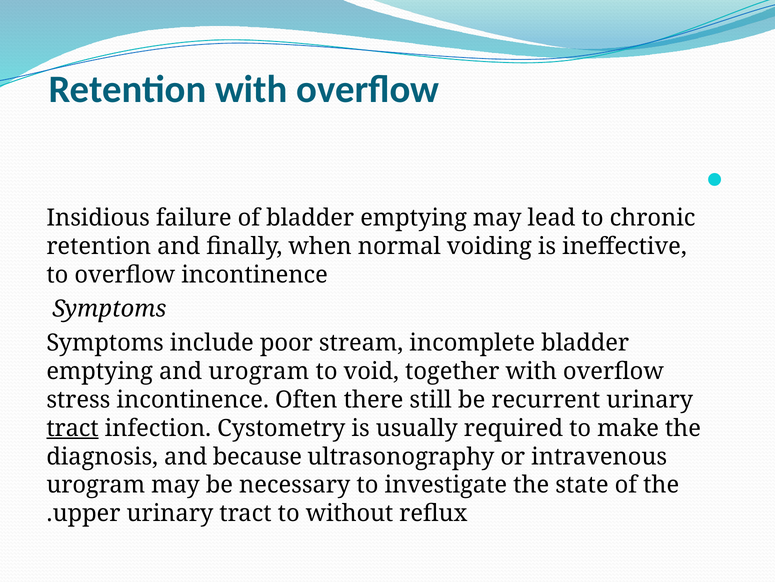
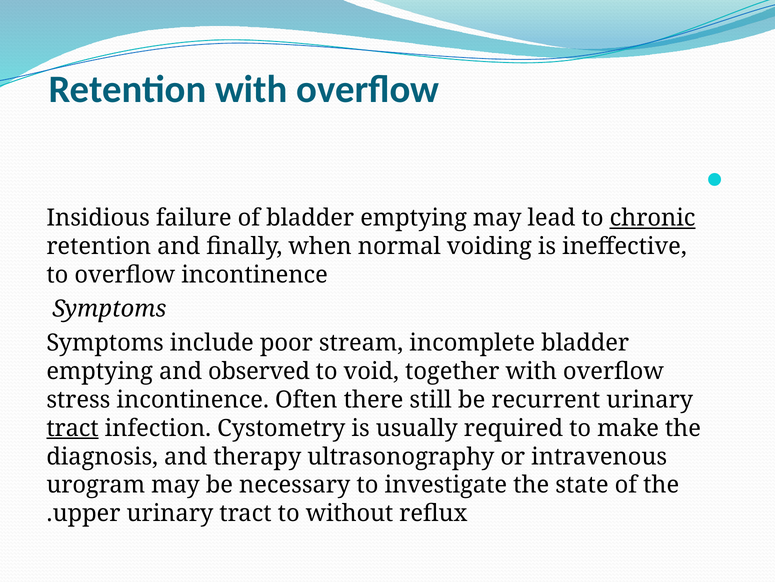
chronic underline: none -> present (653, 218)
and urogram: urogram -> observed (259, 371)
because: because -> therapy (257, 456)
